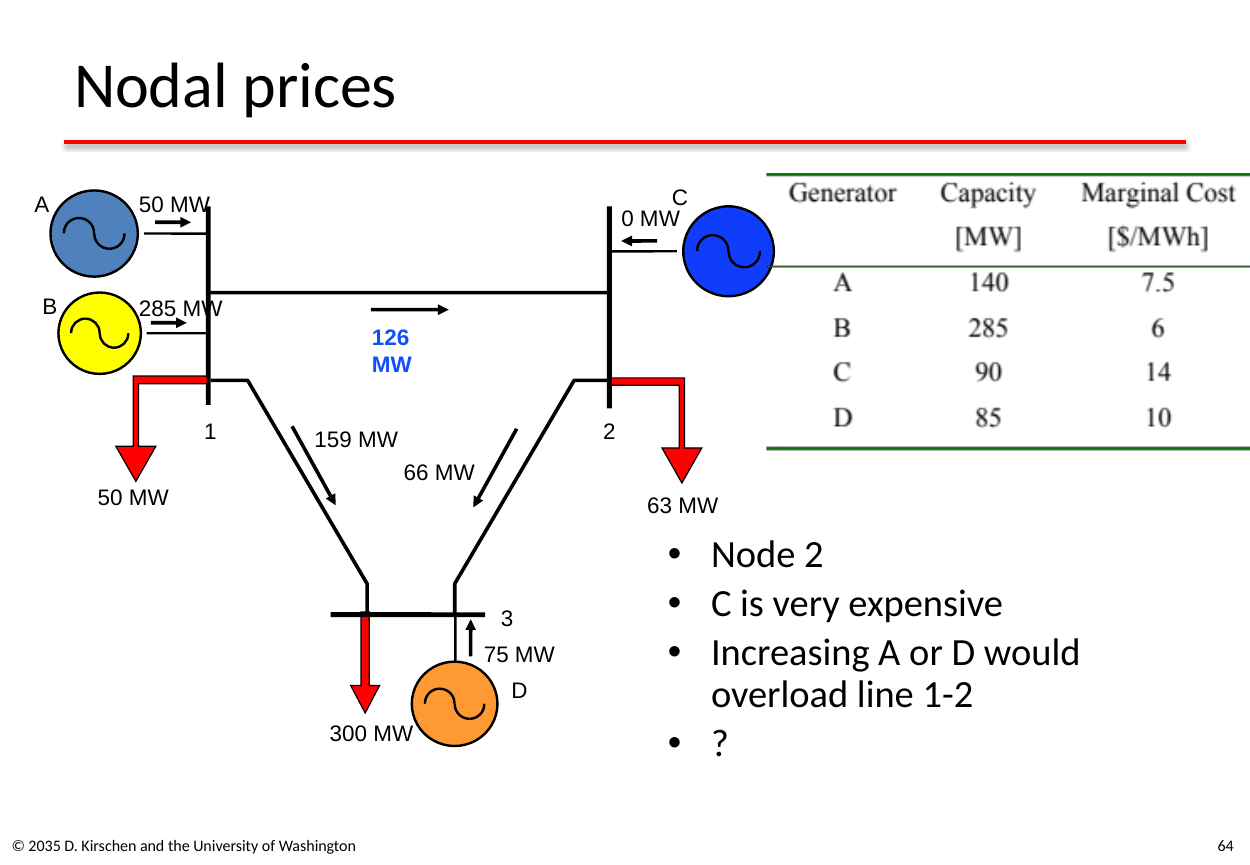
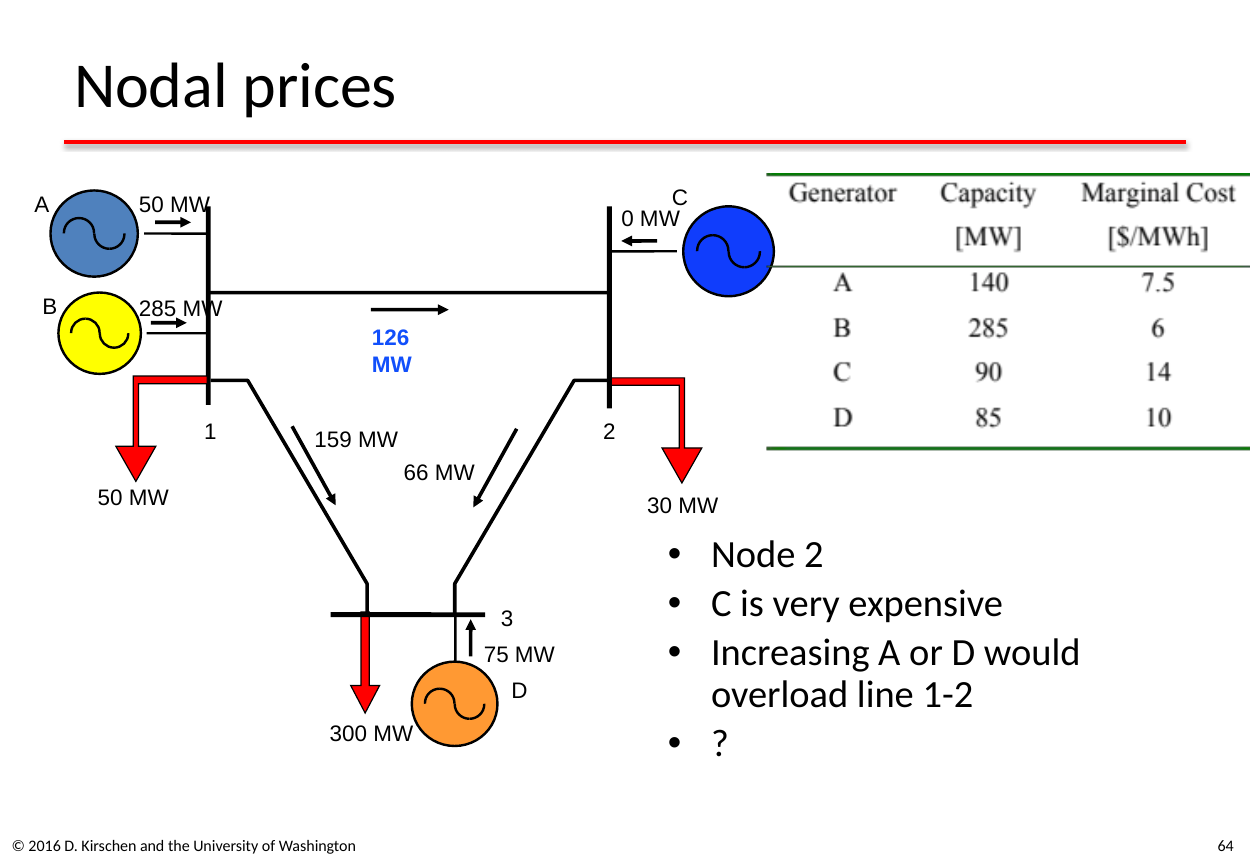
63: 63 -> 30 (660, 506)
2035: 2035 -> 2016 (45, 847)
